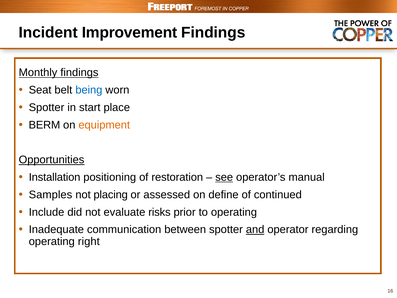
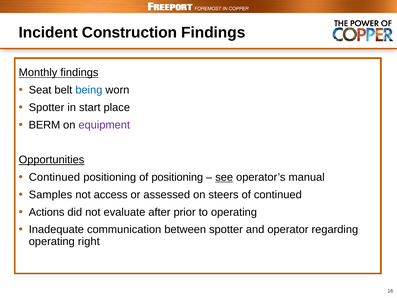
Improvement: Improvement -> Construction (129, 33)
equipment colour: orange -> purple (104, 125)
Installation: Installation -> Continued (54, 177)
of restoration: restoration -> positioning (177, 177)
placing: placing -> access (111, 195)
define: define -> steers (223, 195)
Include: Include -> Actions (47, 212)
risks: risks -> after (159, 212)
and underline: present -> none (255, 229)
